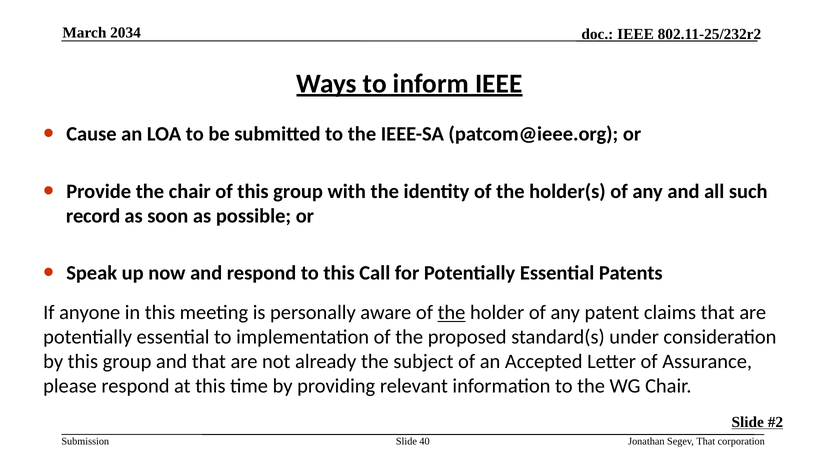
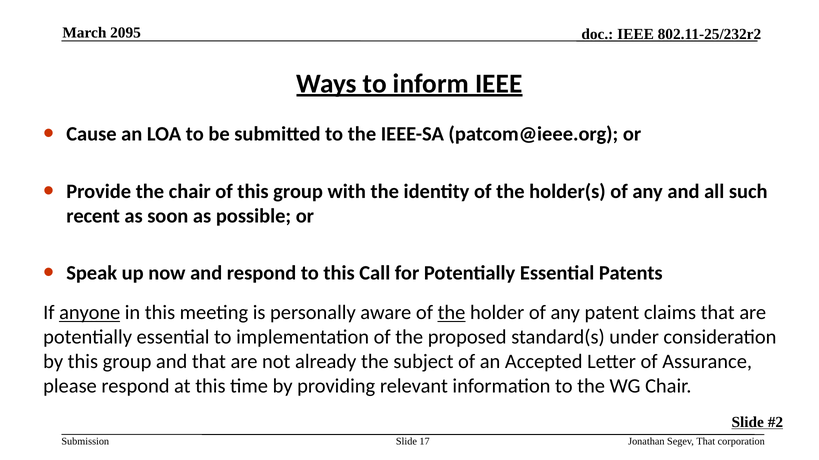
2034: 2034 -> 2095 (126, 33)
record: record -> recent (93, 216)
anyone underline: none -> present (90, 313)
40: 40 -> 17 (425, 442)
